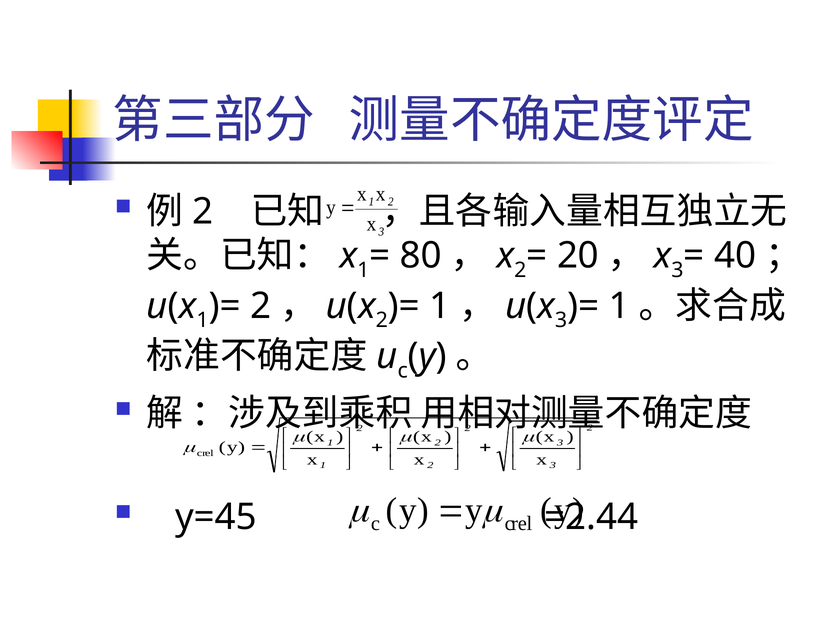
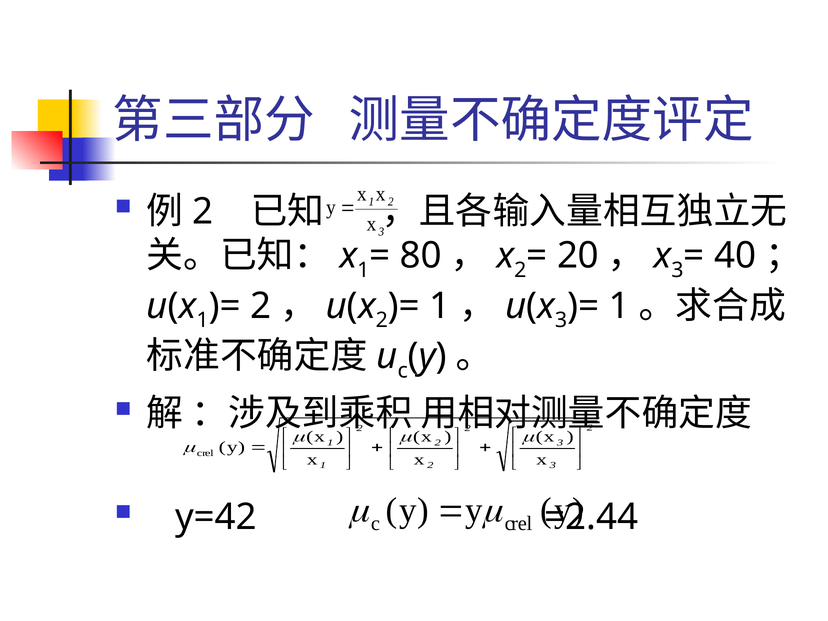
y=45: y=45 -> y=42 (216, 517)
